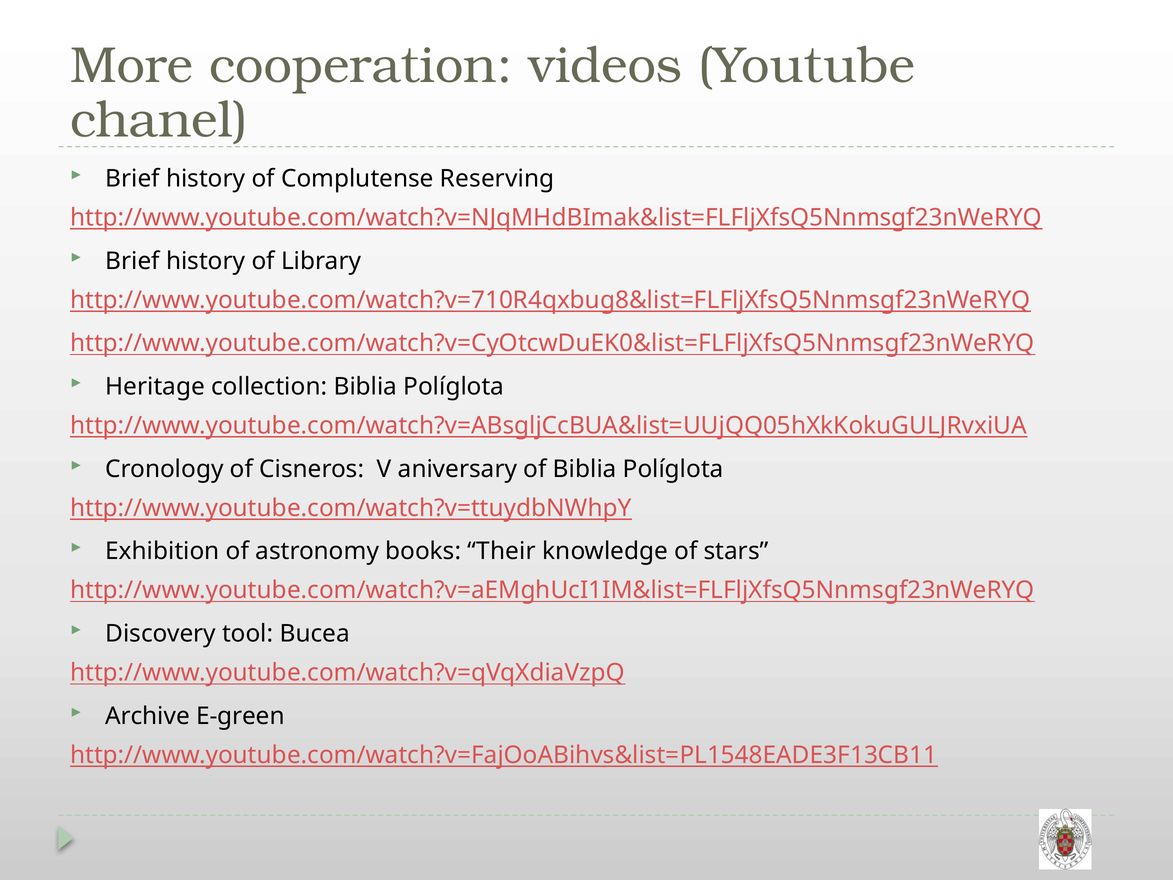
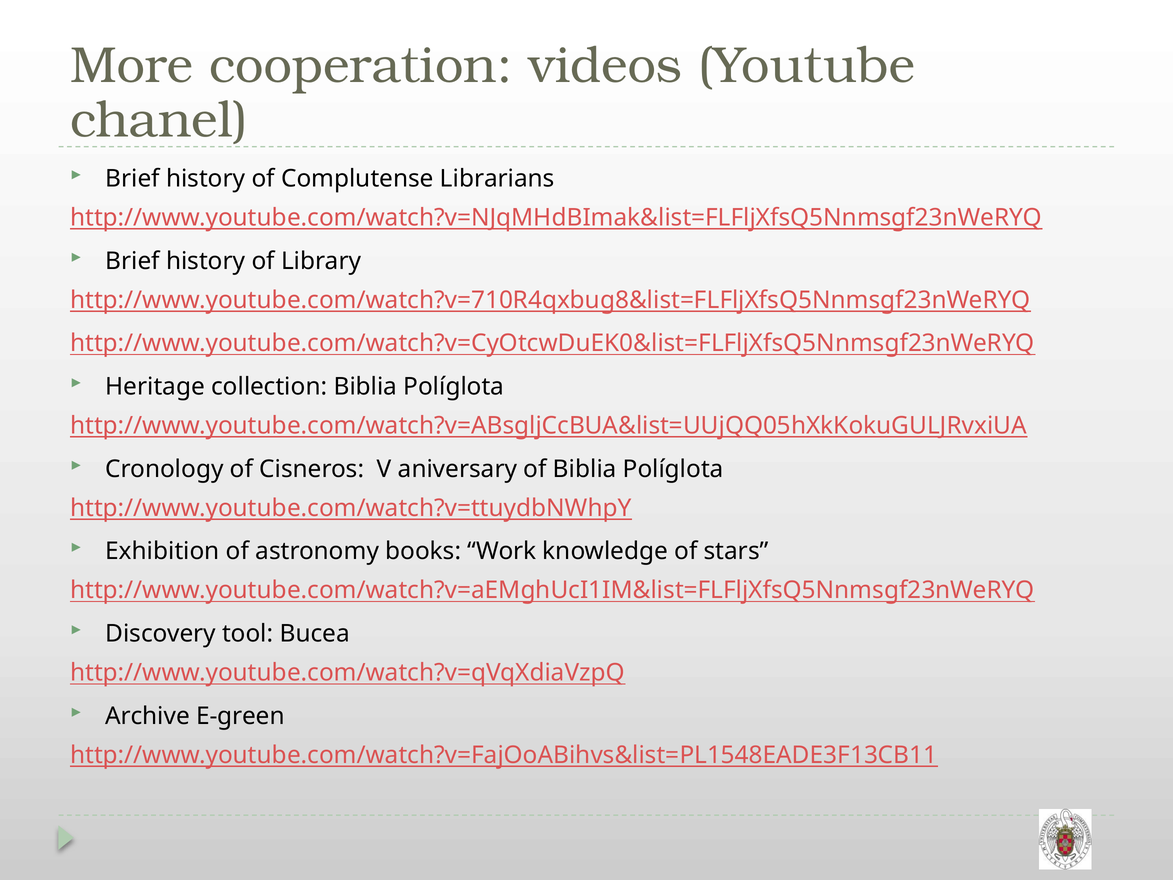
Reserving: Reserving -> Librarians (497, 179)
Their: Their -> Work (502, 551)
